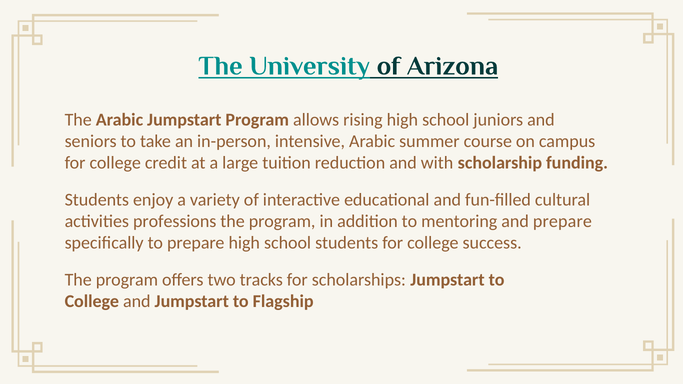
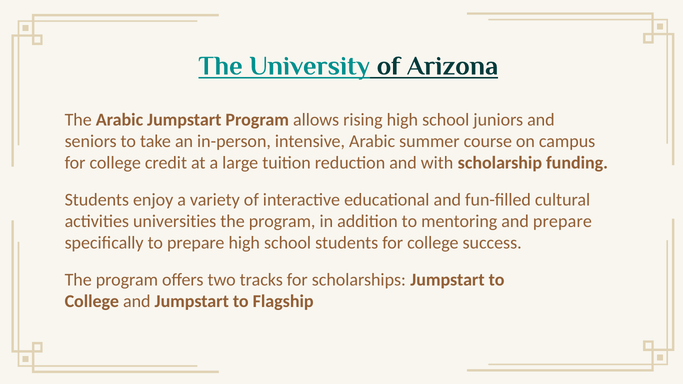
professions: professions -> universities (175, 222)
